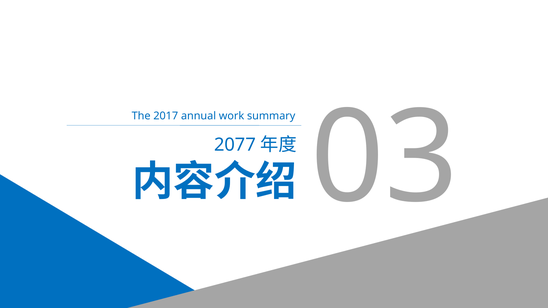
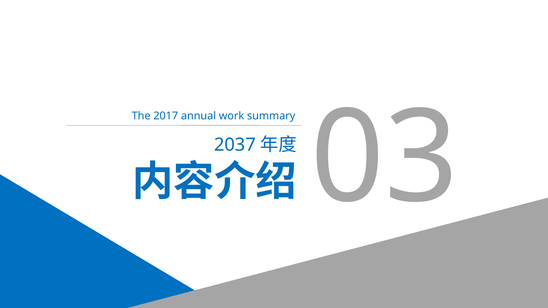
2077: 2077 -> 2037 (235, 145)
